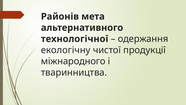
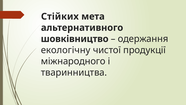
Районів: Районів -> Стійких (60, 16)
технологічної: технологічної -> шовківництво (75, 39)
